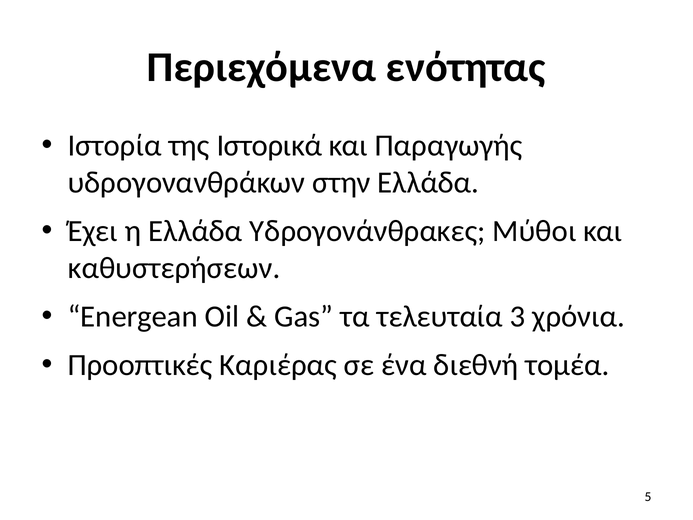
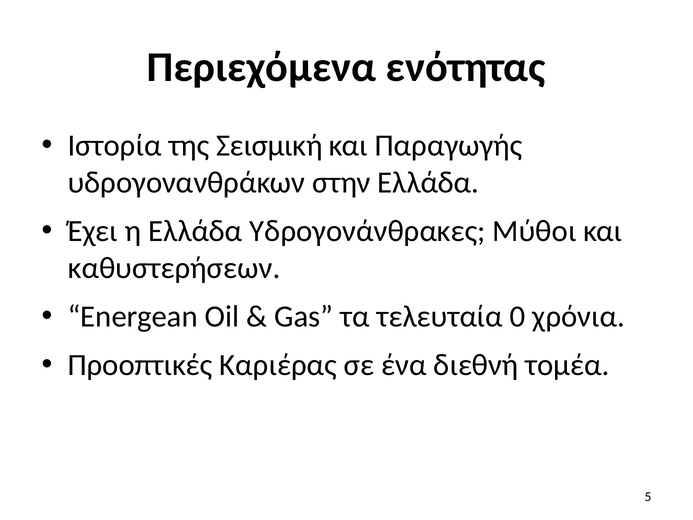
Ιστορικά: Ιστορικά -> Σεισμική (269, 145)
3: 3 -> 0 (518, 316)
